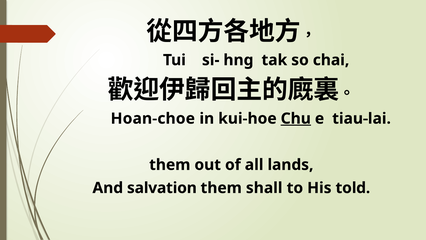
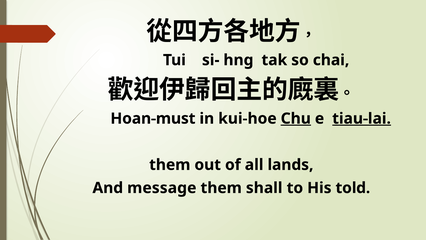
Hoan-choe: Hoan-choe -> Hoan-must (153, 118)
tiau-lai underline: none -> present (362, 118)
salvation: salvation -> message (162, 188)
